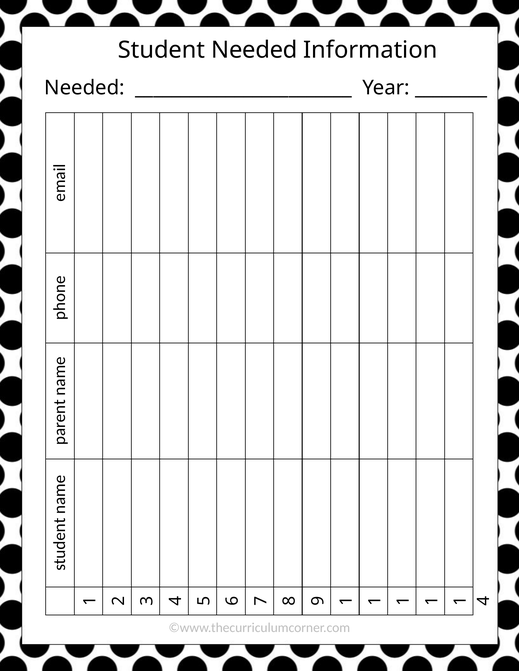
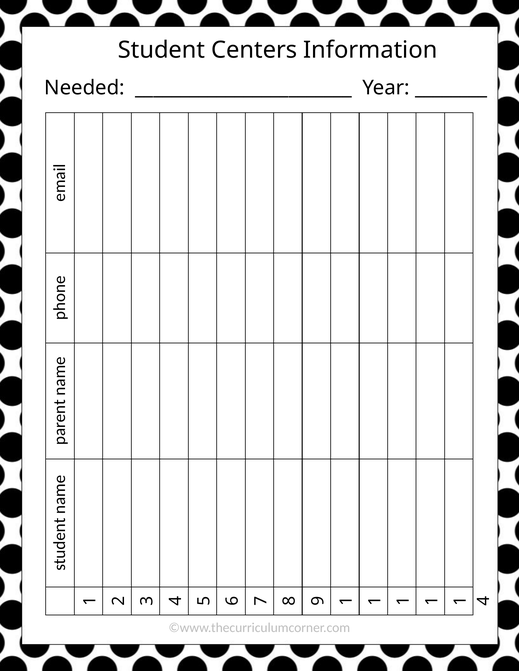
Student Needed: Needed -> Centers (254, 50)
